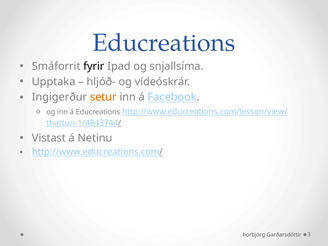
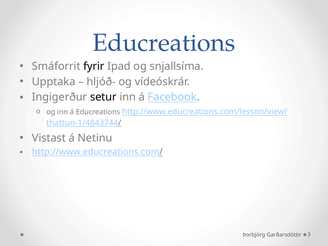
setur colour: orange -> black (103, 97)
